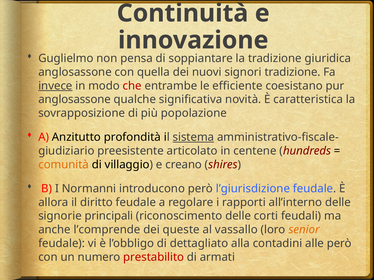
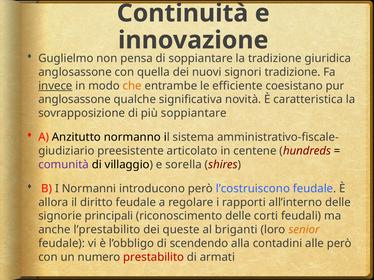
che colour: red -> orange (132, 86)
più popolazione: popolazione -> soppiantare (194, 113)
profondità: profondità -> normanno (132, 137)
sistema underline: present -> none (193, 137)
comunità colour: orange -> purple (64, 165)
creano: creano -> sorella (184, 165)
l’giurisdizione: l’giurisdizione -> l’costruiscono (253, 189)
l’comprende: l’comprende -> l’prestabilito (107, 230)
vassallo: vassallo -> briganti (236, 230)
dettagliato: dettagliato -> scendendo (199, 244)
